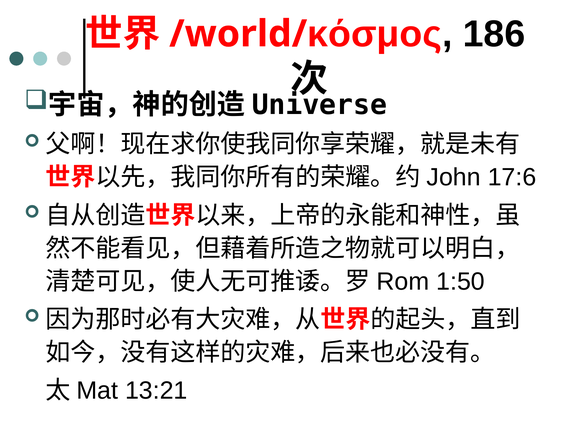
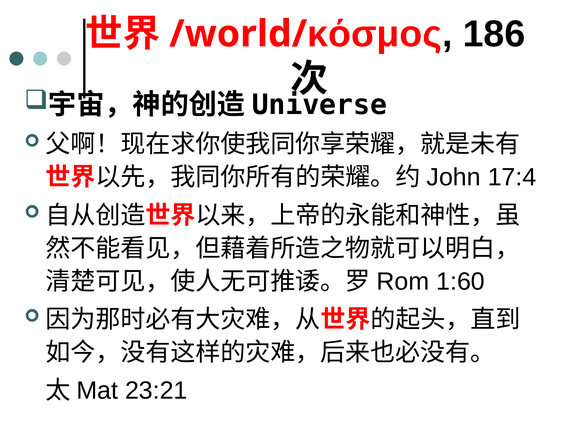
17:6: 17:6 -> 17:4 (512, 177)
1:50: 1:50 -> 1:60 (461, 281)
13:21: 13:21 -> 23:21 (156, 390)
